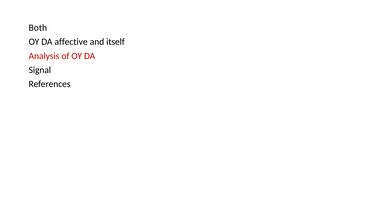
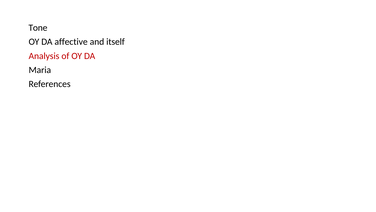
Both: Both -> Tone (38, 28)
Signal: Signal -> Maria (40, 70)
